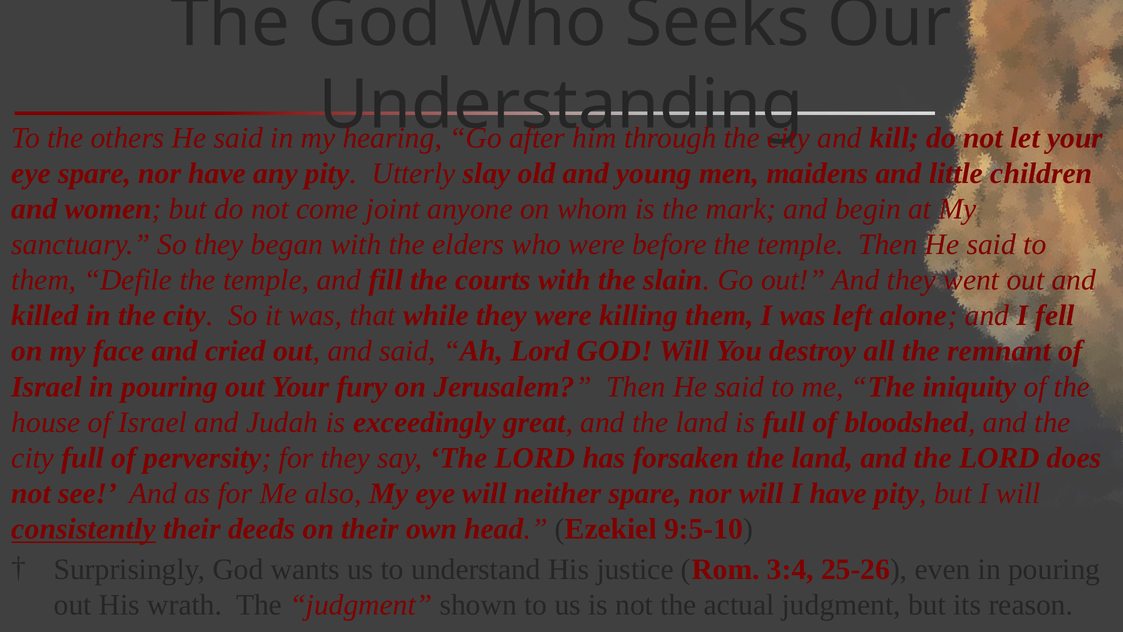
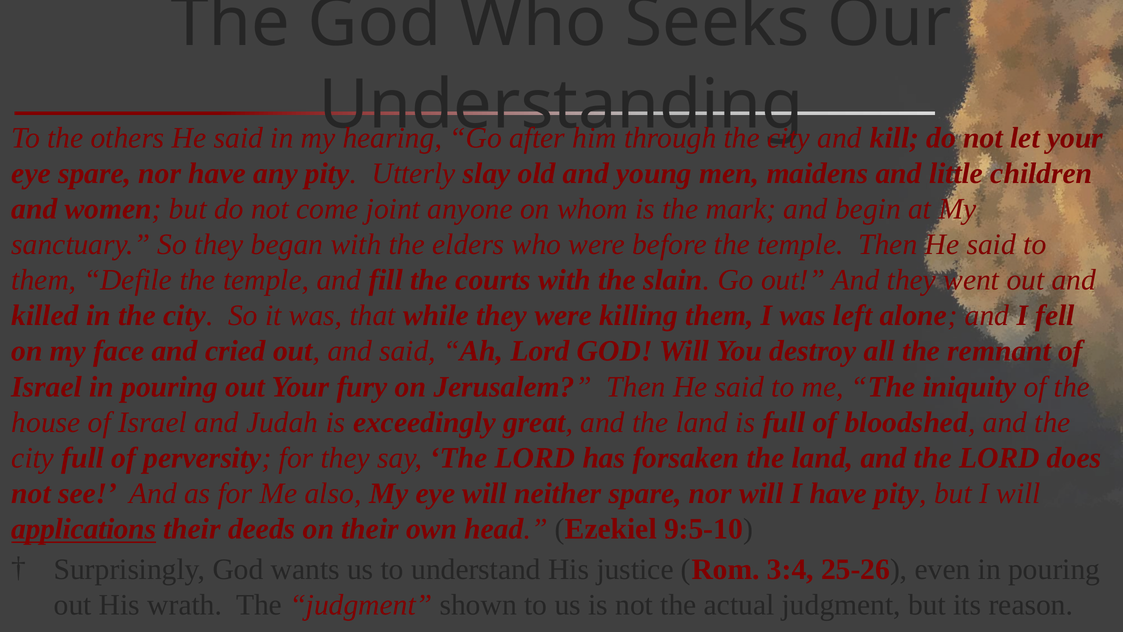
consistently: consistently -> applications (84, 529)
